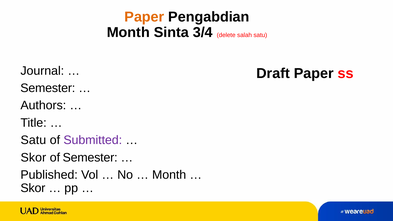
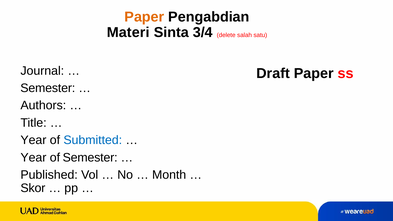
Month: Month -> Materi (128, 32)
Satu: Satu -> Year (33, 140)
Submitted colour: purple -> blue (93, 140)
Skor: Skor -> Year (33, 158)
